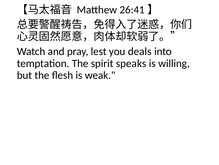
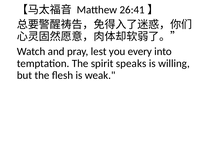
deals: deals -> every (140, 51)
